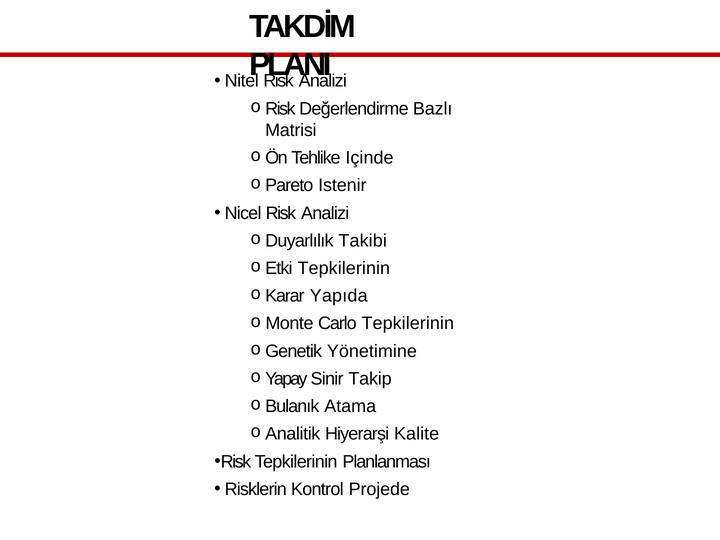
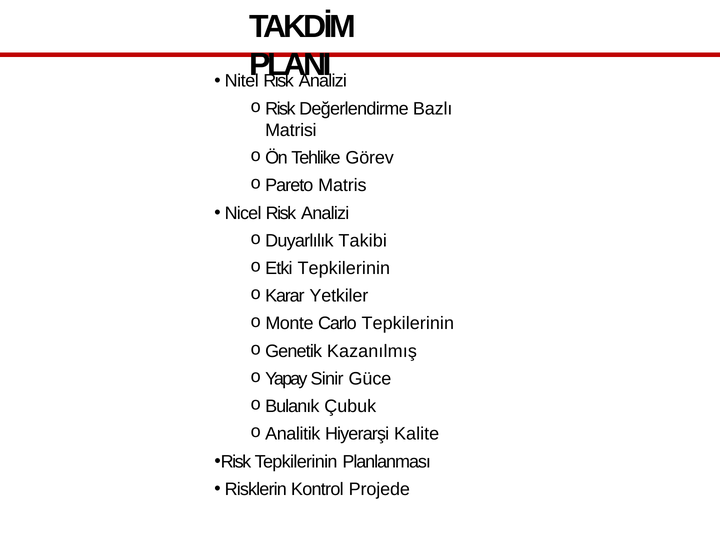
Içinde: Içinde -> Görev (370, 158)
Istenir: Istenir -> Matris (342, 185)
Yapıda: Yapıda -> Yetkiler (339, 296)
Yönetimine: Yönetimine -> Kazanılmış (372, 351)
Takip: Takip -> Güce (370, 379)
Atama: Atama -> Çubuk (350, 406)
